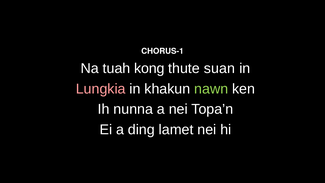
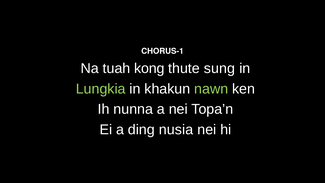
suan: suan -> sung (219, 68)
Lungkia colour: pink -> light green (101, 89)
lamet: lamet -> nusia (176, 130)
